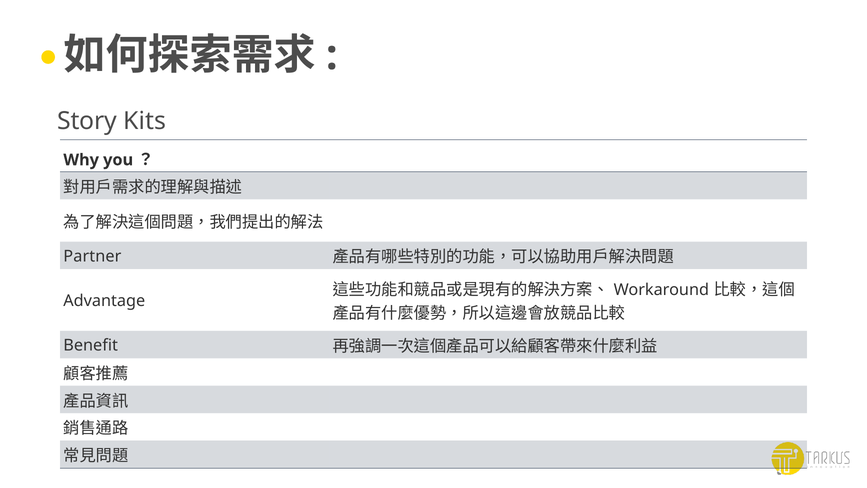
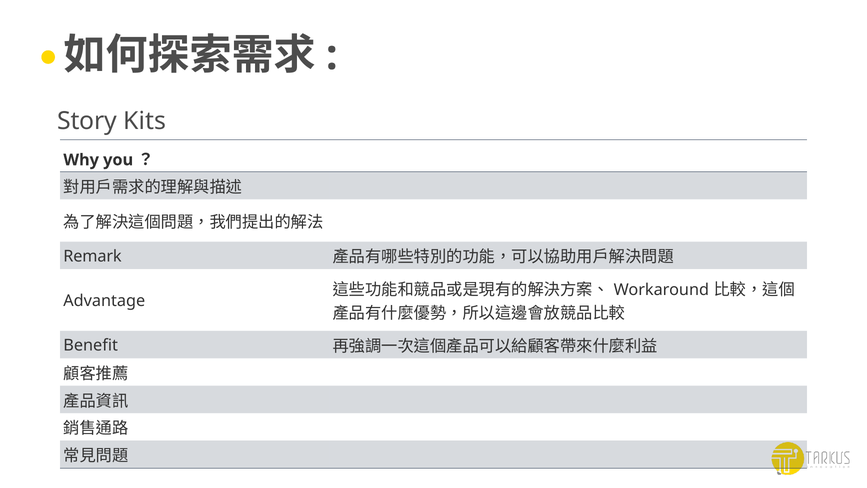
Partner: Partner -> Remark (93, 256)
